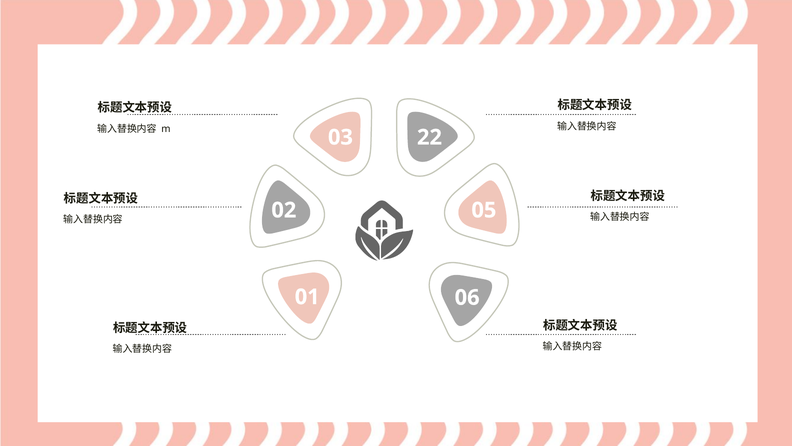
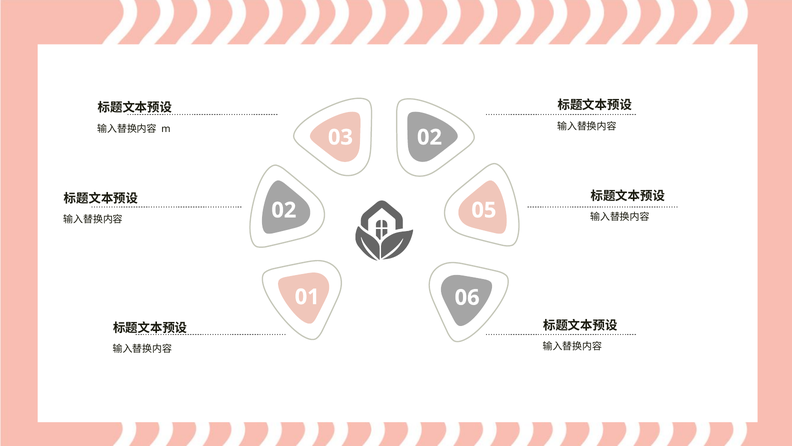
03 22: 22 -> 02 (429, 137)
